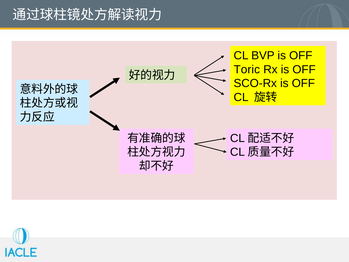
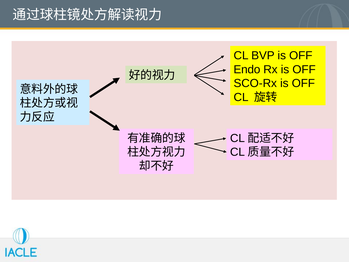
Toric: Toric -> Endo (247, 69)
